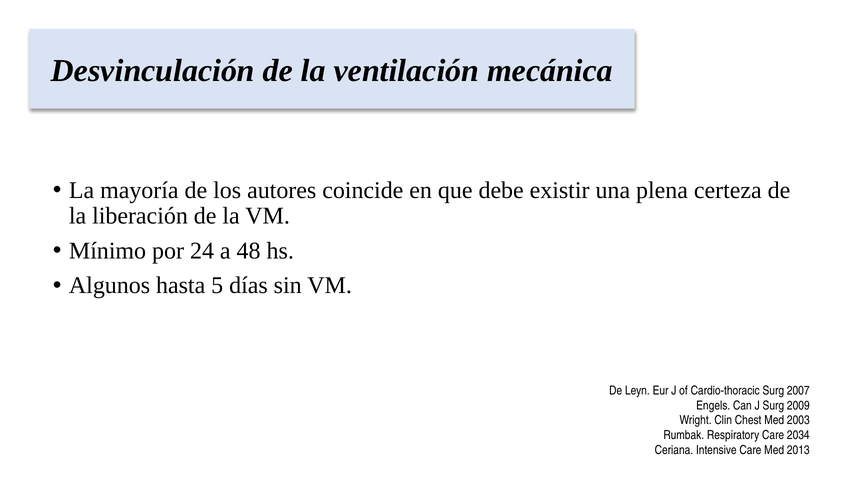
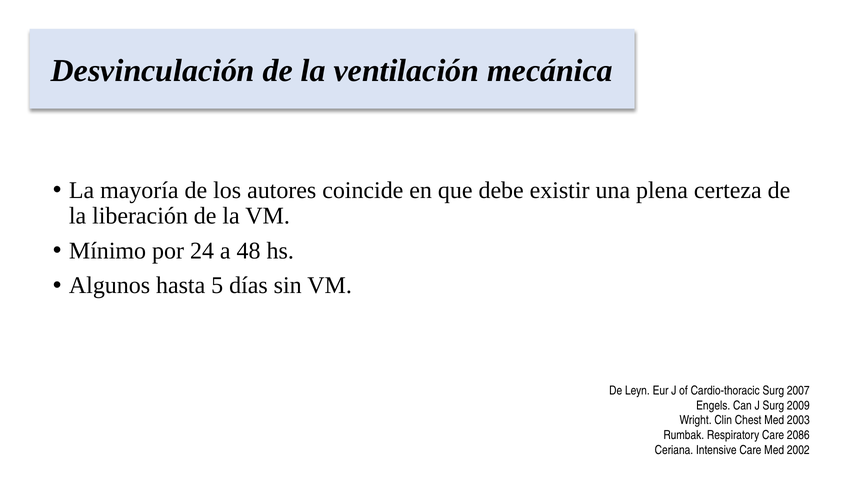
2034: 2034 -> 2086 (798, 436)
2013: 2013 -> 2002 (798, 450)
